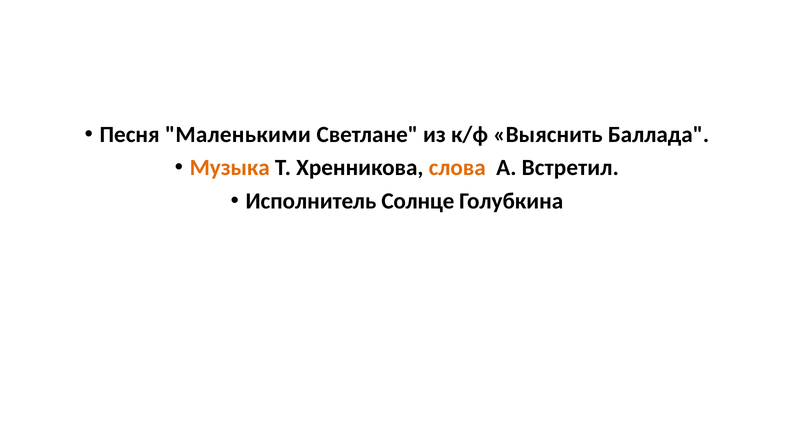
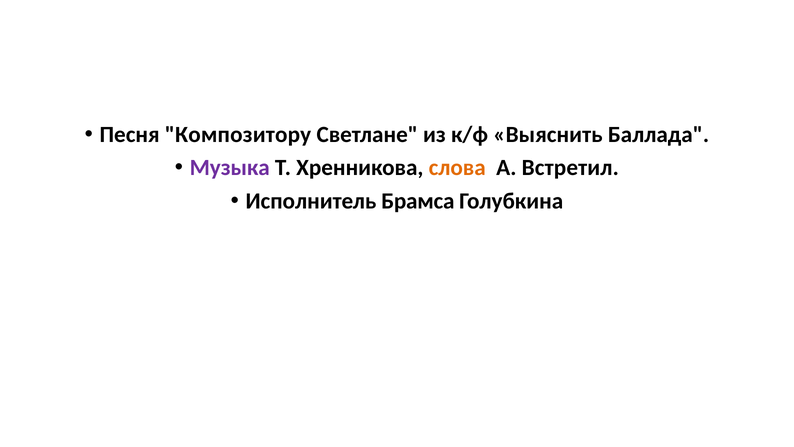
Маленькими: Маленькими -> Композитору (238, 134)
Музыка colour: orange -> purple (230, 168)
Солнце: Солнце -> Брамса (418, 201)
